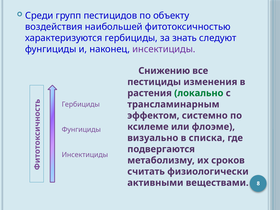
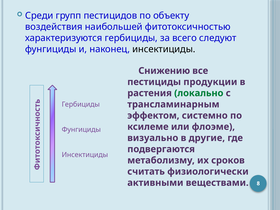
знать: знать -> всего (184, 38)
инсектициды colour: purple -> black (164, 49)
изменения: изменения -> продукции (210, 82)
списка: списка -> другие (207, 138)
